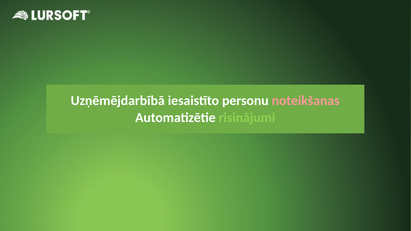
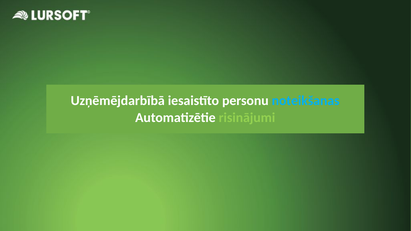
noteikšanas colour: pink -> light blue (306, 101)
